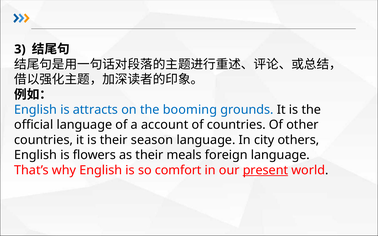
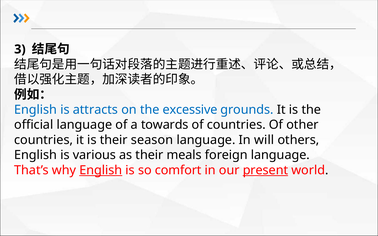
booming: booming -> excessive (190, 110)
account: account -> towards (165, 125)
city: city -> will (264, 140)
flowers: flowers -> various (94, 155)
English underline: none -> present (101, 170)
